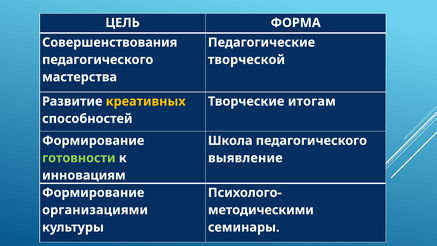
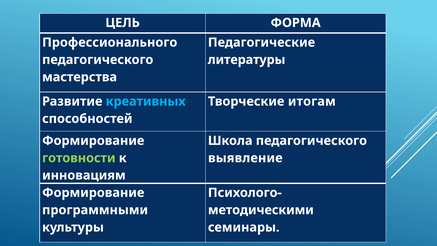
Совершенствования: Совершенствования -> Профессионального (110, 42)
творческой: творческой -> литературы (247, 60)
креативных colour: yellow -> light blue (146, 101)
организациями: организациями -> программными (95, 210)
